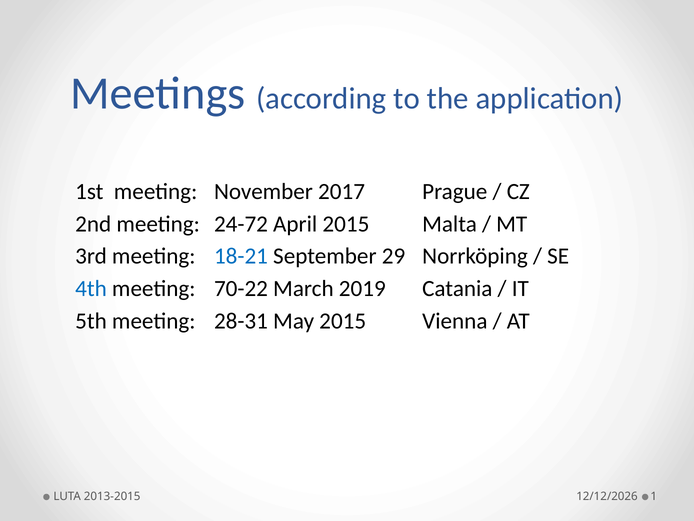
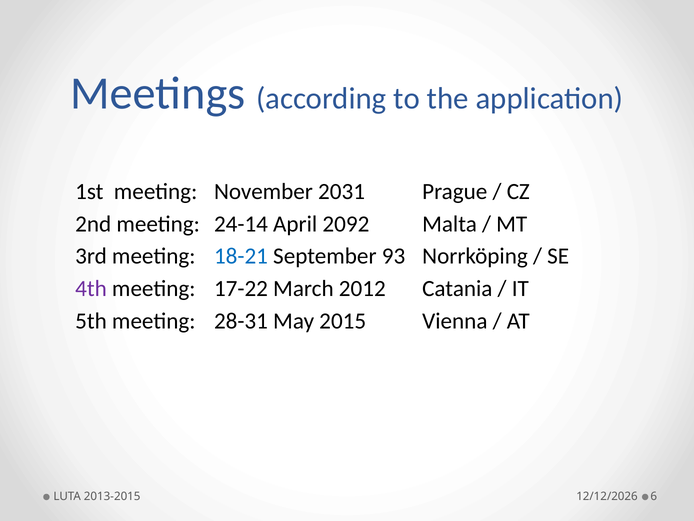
2017: 2017 -> 2031 (342, 191)
24-72: 24-72 -> 24-14 (241, 224)
April 2015: 2015 -> 2092 (346, 224)
29: 29 -> 93 (394, 256)
4th colour: blue -> purple (91, 288)
70-22: 70-22 -> 17-22 (241, 288)
2019: 2019 -> 2012 (362, 288)
1: 1 -> 6 (654, 496)
